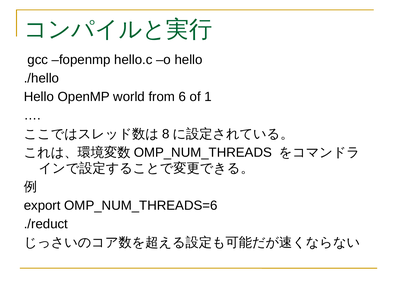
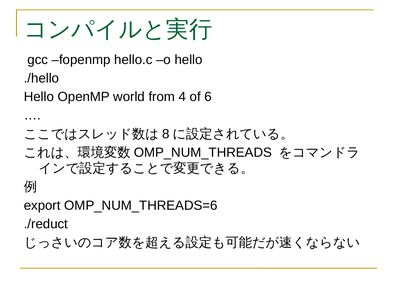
6: 6 -> 4 (182, 97)
1: 1 -> 6 (208, 97)
